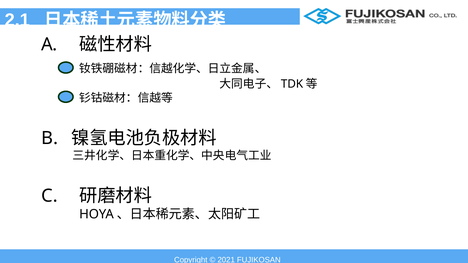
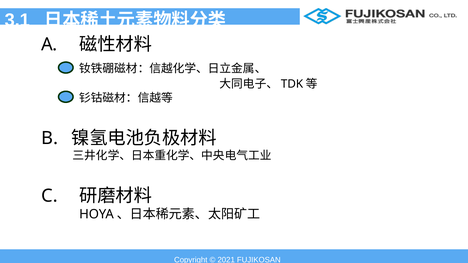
2.1: 2.1 -> 3.1 (17, 20)
